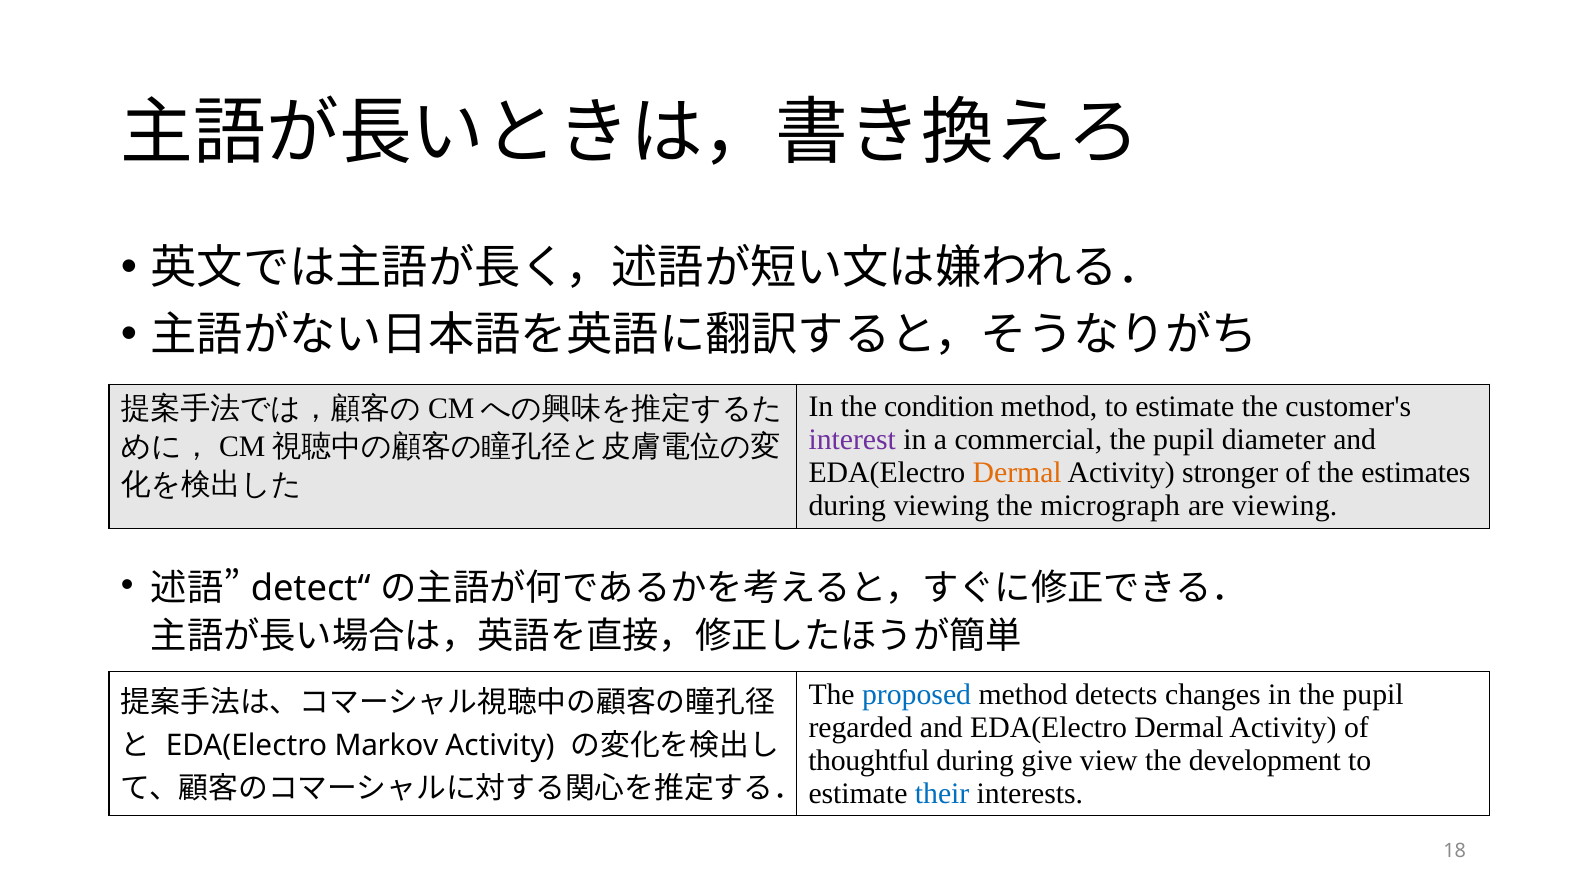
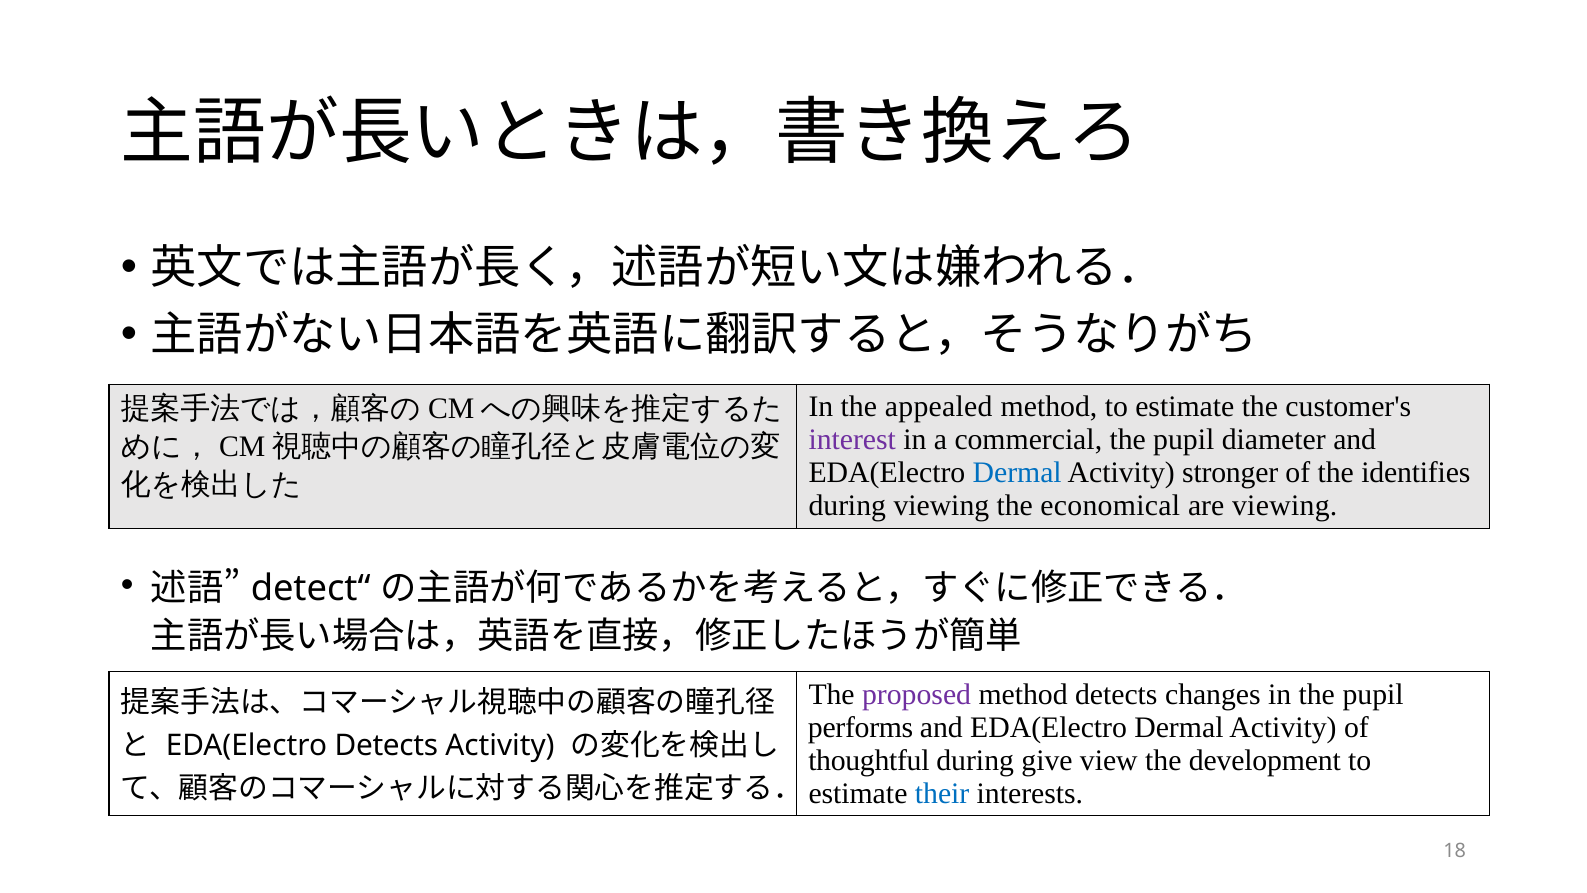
condition: condition -> appealed (939, 407)
Dermal colour: orange -> blue (1017, 473)
estimates: estimates -> identifies (1416, 473)
micrograph: micrograph -> economical (1110, 506)
proposed colour: blue -> purple (917, 694)
regarded: regarded -> performs (861, 727)
EDA(Electro Markov: Markov -> Detects (386, 745)
